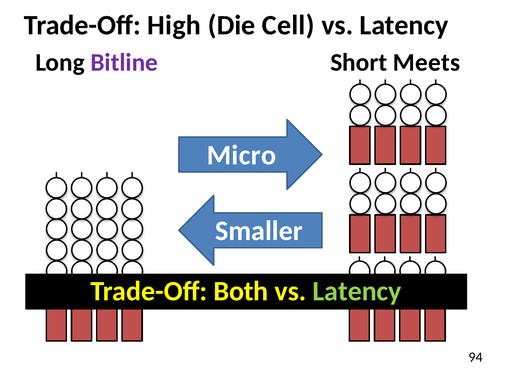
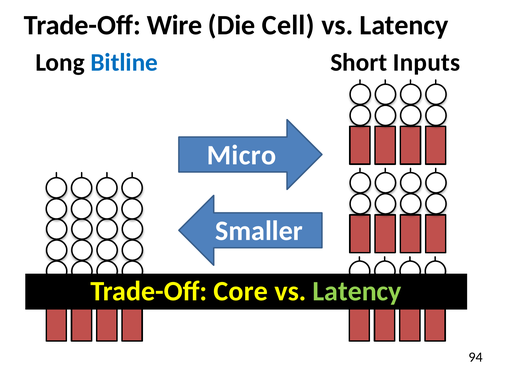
High: High -> Wire (174, 25)
Bitline colour: purple -> blue (124, 63)
Meets: Meets -> Inputs (427, 63)
Both: Both -> Core (241, 291)
